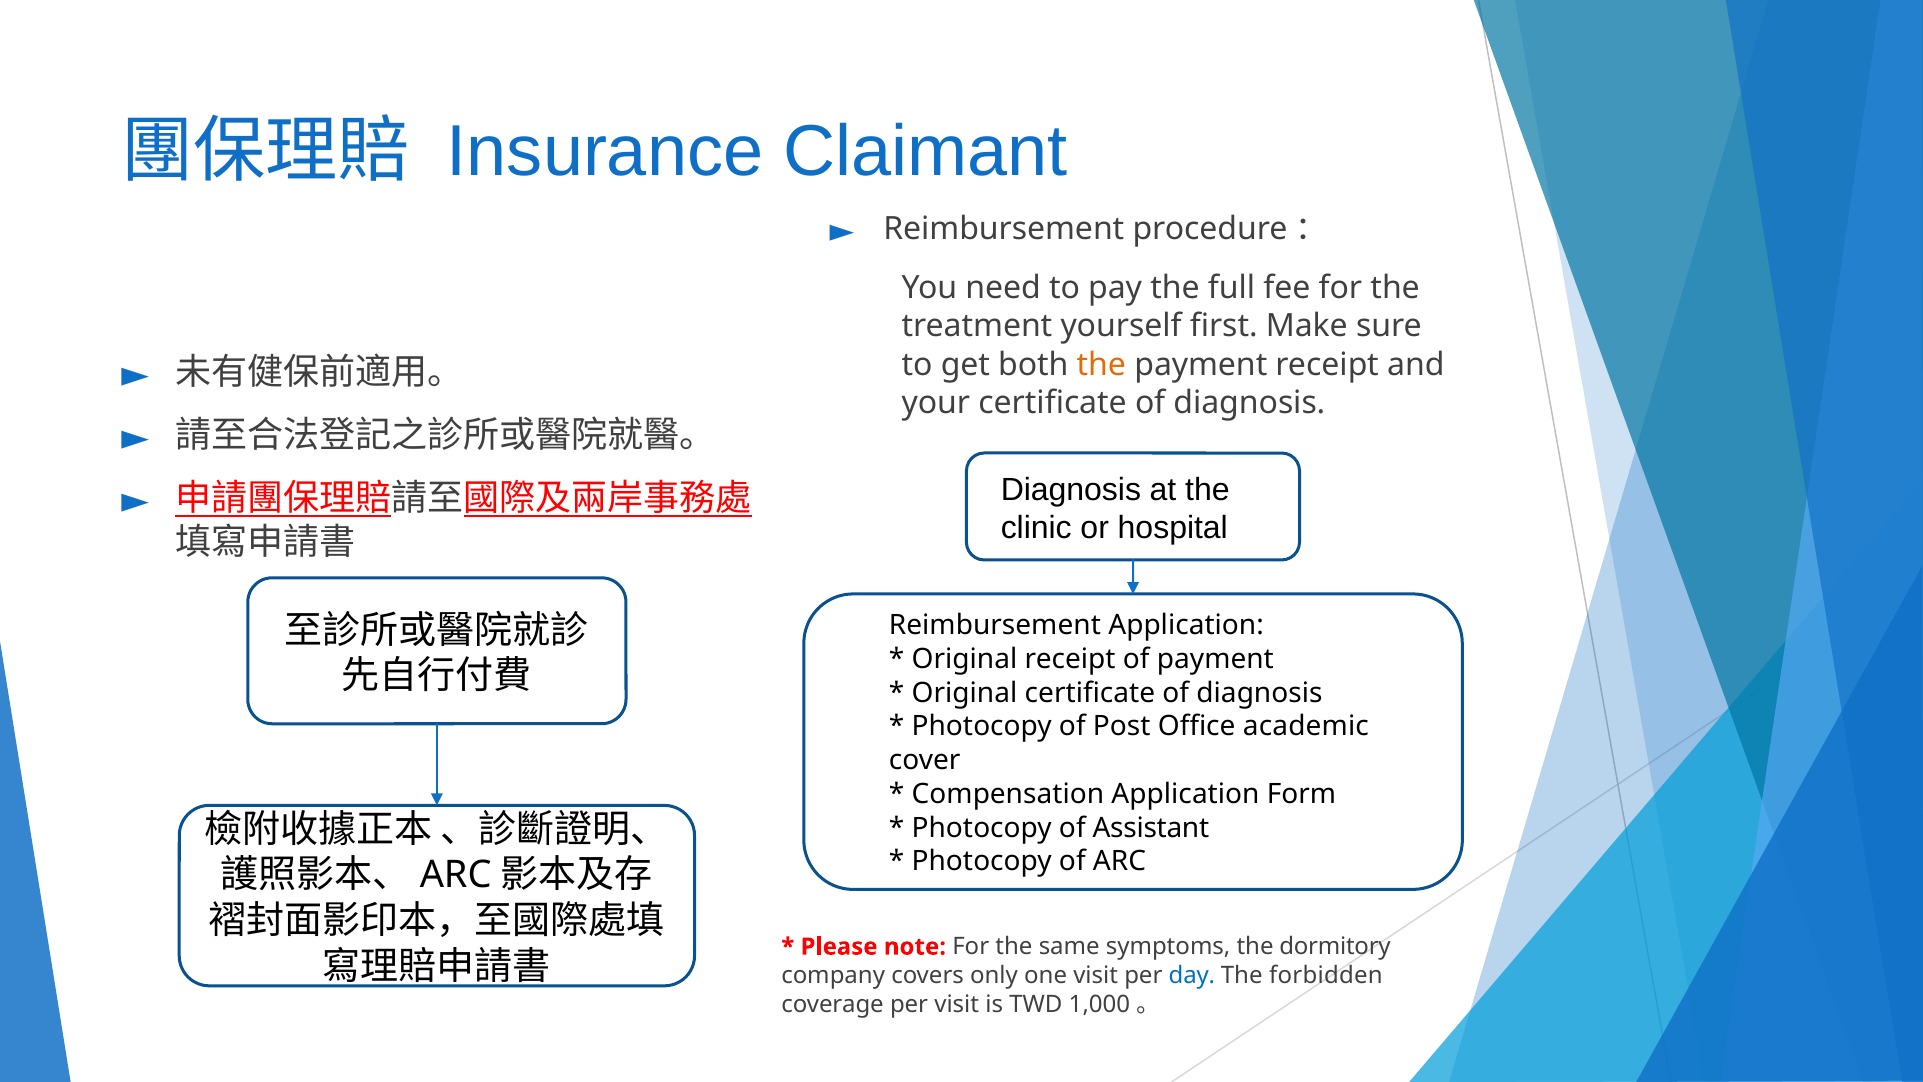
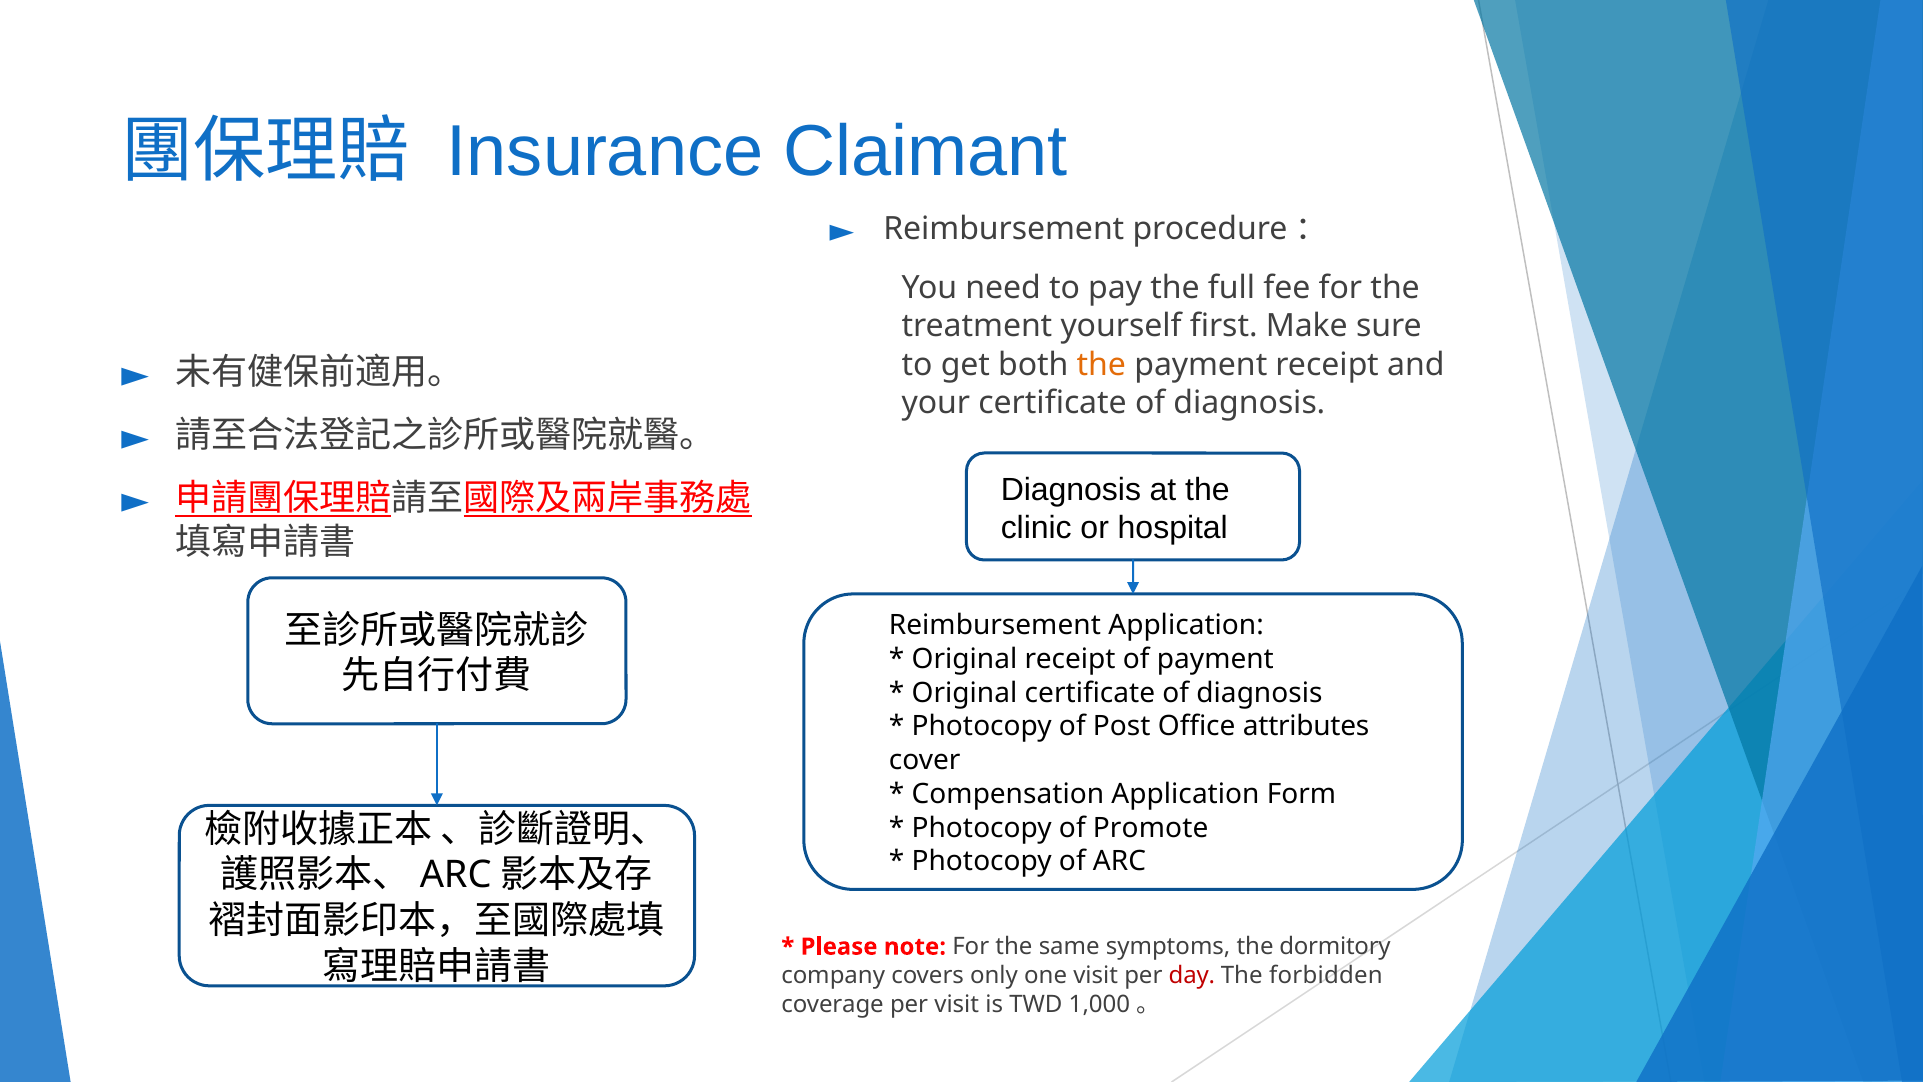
academic: academic -> attributes (1306, 727)
Assistant: Assistant -> Promote (1151, 828)
day colour: blue -> red (1192, 975)
